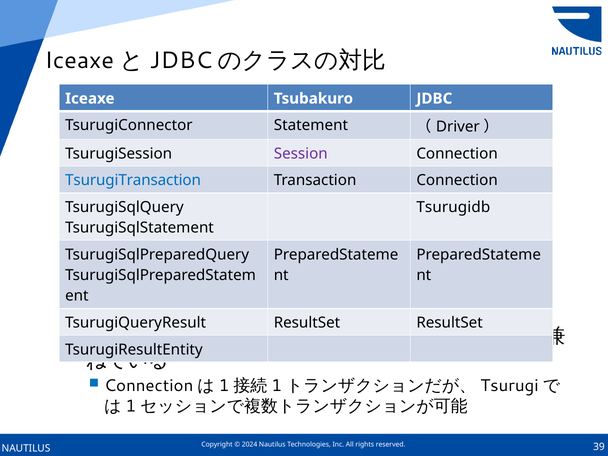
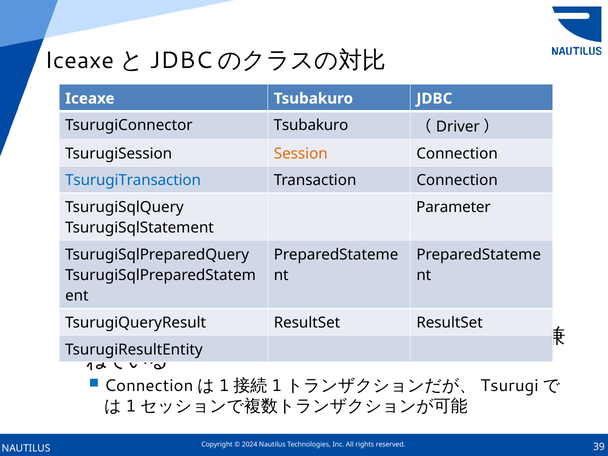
TsurugiConnector Statement: Statement -> Tsubakuro (311, 125)
Session colour: purple -> orange (301, 154)
Tsurugidb: Tsurugidb -> Parameter (453, 207)
